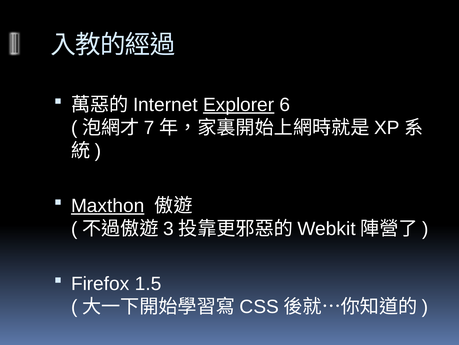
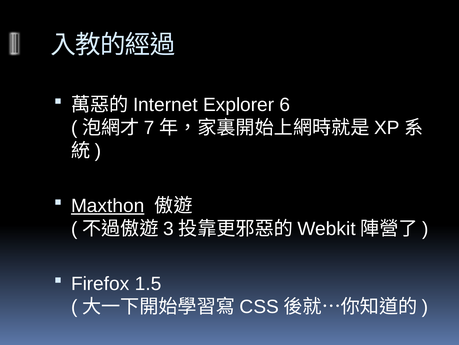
Explorer underline: present -> none (239, 105)
